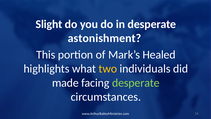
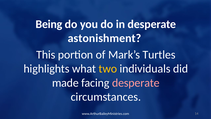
Slight: Slight -> Being (49, 24)
Healed: Healed -> Turtles (159, 55)
desperate colour: light green -> pink (136, 83)
